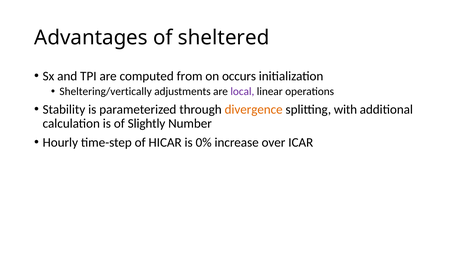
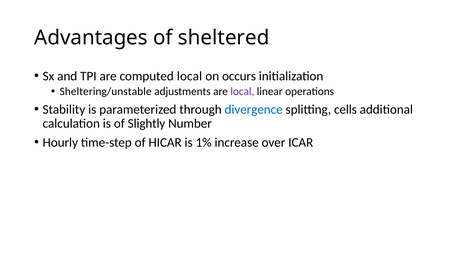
computed from: from -> local (190, 76)
Sheltering/vertically: Sheltering/vertically -> Sheltering/unstable (106, 91)
divergence colour: orange -> blue (254, 109)
with: with -> cells (345, 109)
0%: 0% -> 1% (204, 142)
